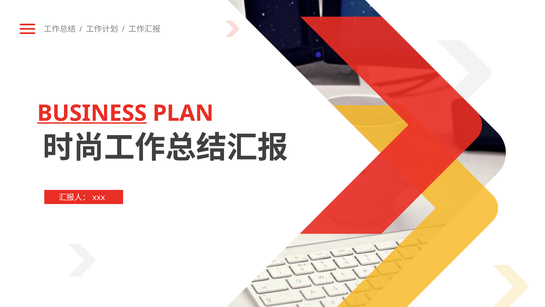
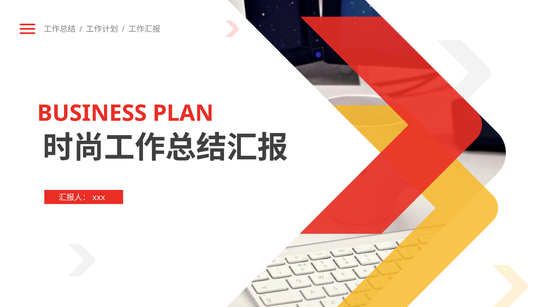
BUSINESS underline: present -> none (92, 113)
